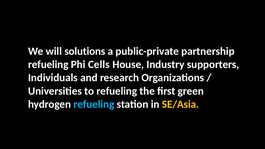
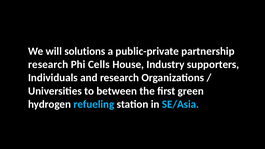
refueling: refueling -> research (48, 65)
to refueling: refueling -> between (117, 91)
SE/Asia colour: yellow -> light blue (181, 104)
